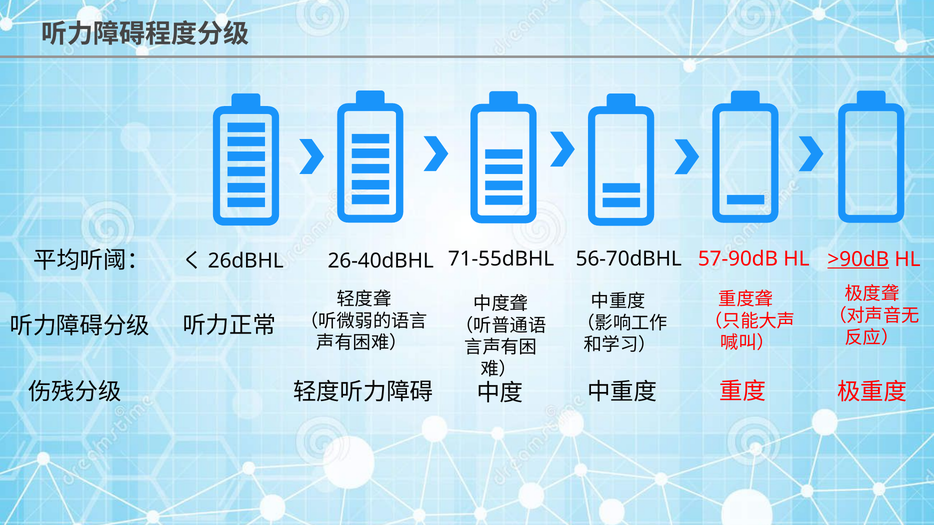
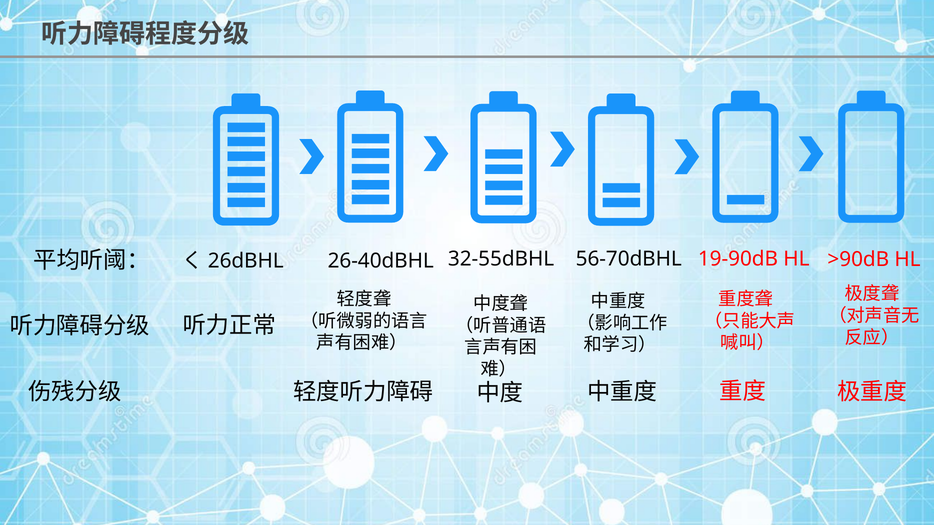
71-55dBHL: 71-55dBHL -> 32-55dBHL (501, 259)
57-90dB: 57-90dB -> 19-90dB (738, 259)
>90dB underline: present -> none (858, 259)
